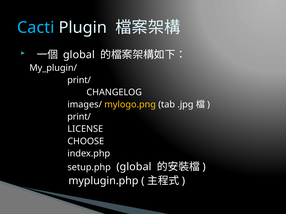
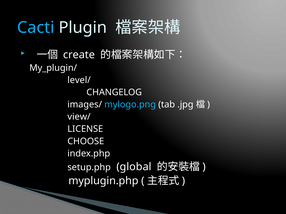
global: global -> create (79, 55)
print/: print/ -> level/ (79, 80)
mylogo.png colour: yellow -> light blue (130, 105)
print/: print/ -> view/ (79, 117)
